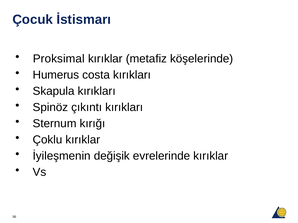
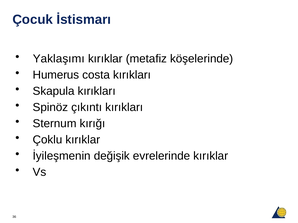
Proksimal: Proksimal -> Yaklaşımı (59, 59)
